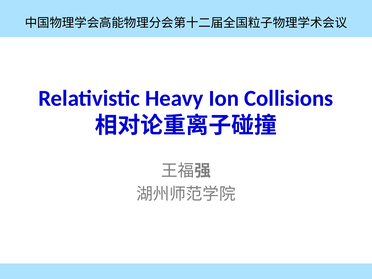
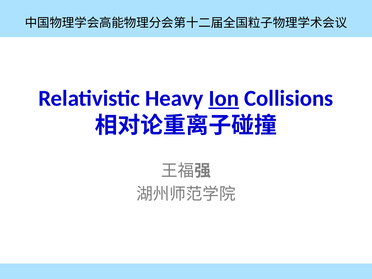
Ion underline: none -> present (224, 98)
